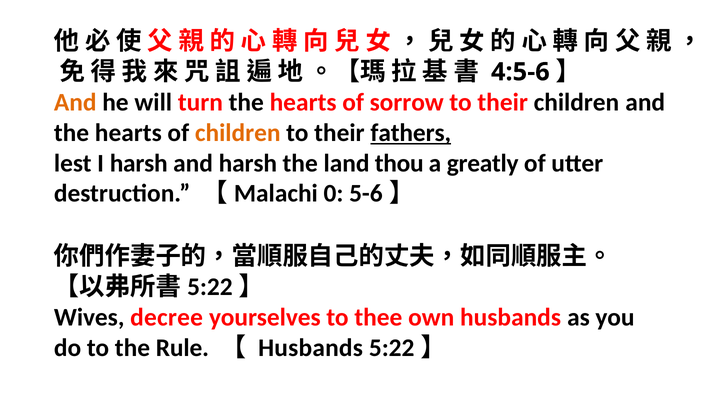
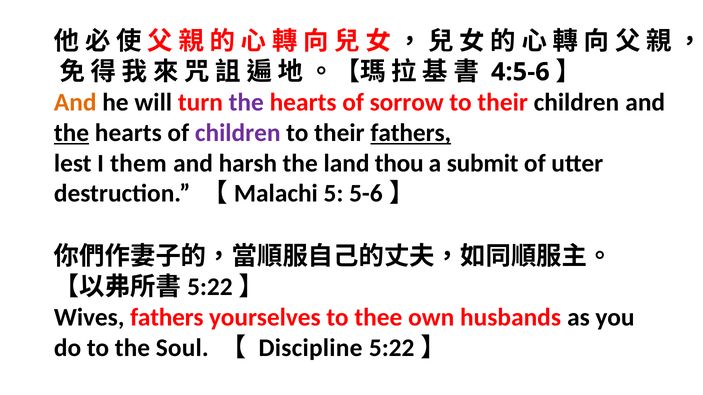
the colour: black -> purple (246, 102)
the underline: none -> present (72, 133)
children colour: orange -> purple (238, 133)
I harsh: harsh -> them (138, 163)
greatly: greatly -> submit (483, 163)
0: 0 -> 5 (333, 194)
Wives decree: decree -> fathers (167, 318)
Rule: Rule -> Soul (182, 348)
Husbands: Husbands -> Discipline (311, 348)
